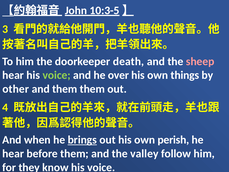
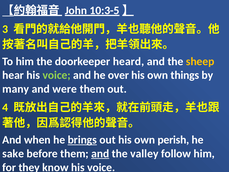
death: death -> heard (129, 61)
sheep colour: pink -> yellow (200, 61)
other: other -> many (16, 89)
and them: them -> were (65, 89)
hear: hear -> sake (13, 153)
and underline: none -> present (100, 153)
